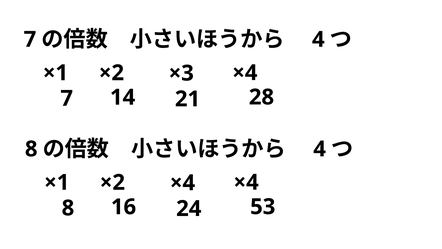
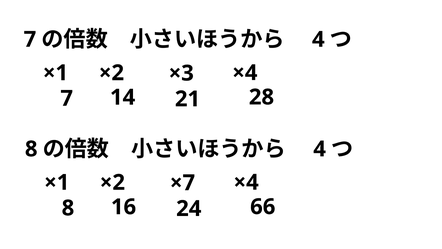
×2 ×4: ×4 -> ×7 (183, 183)
53: 53 -> 66 (263, 206)
